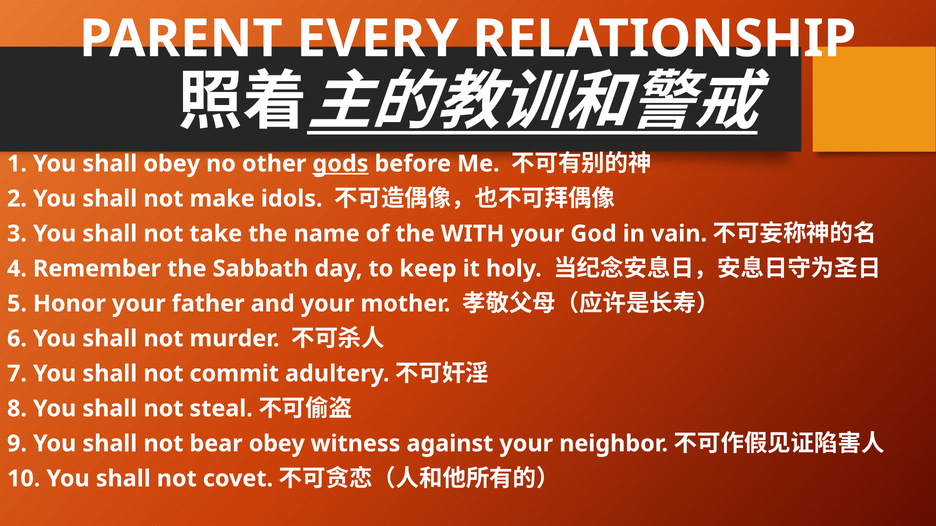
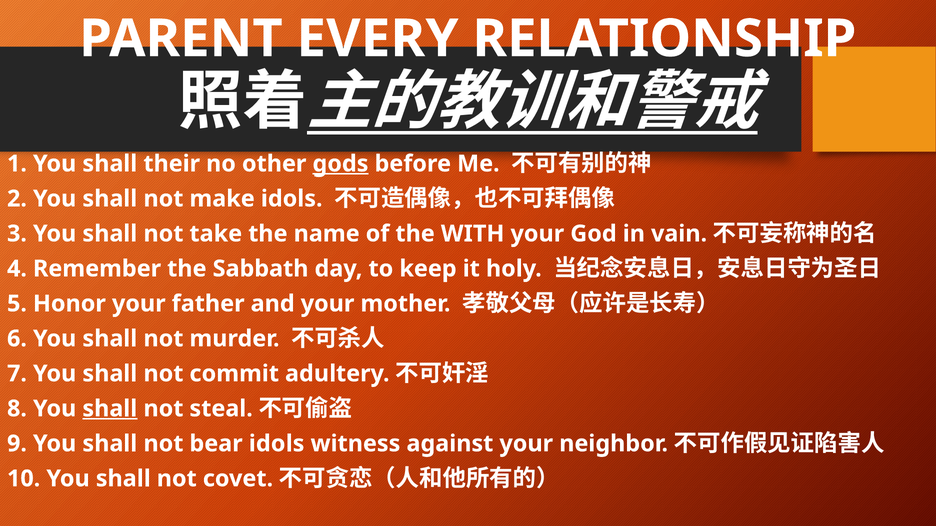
shall obey: obey -> their (172, 164)
shall underline: none -> present (110, 409)
bear obey: obey -> idols (277, 444)
